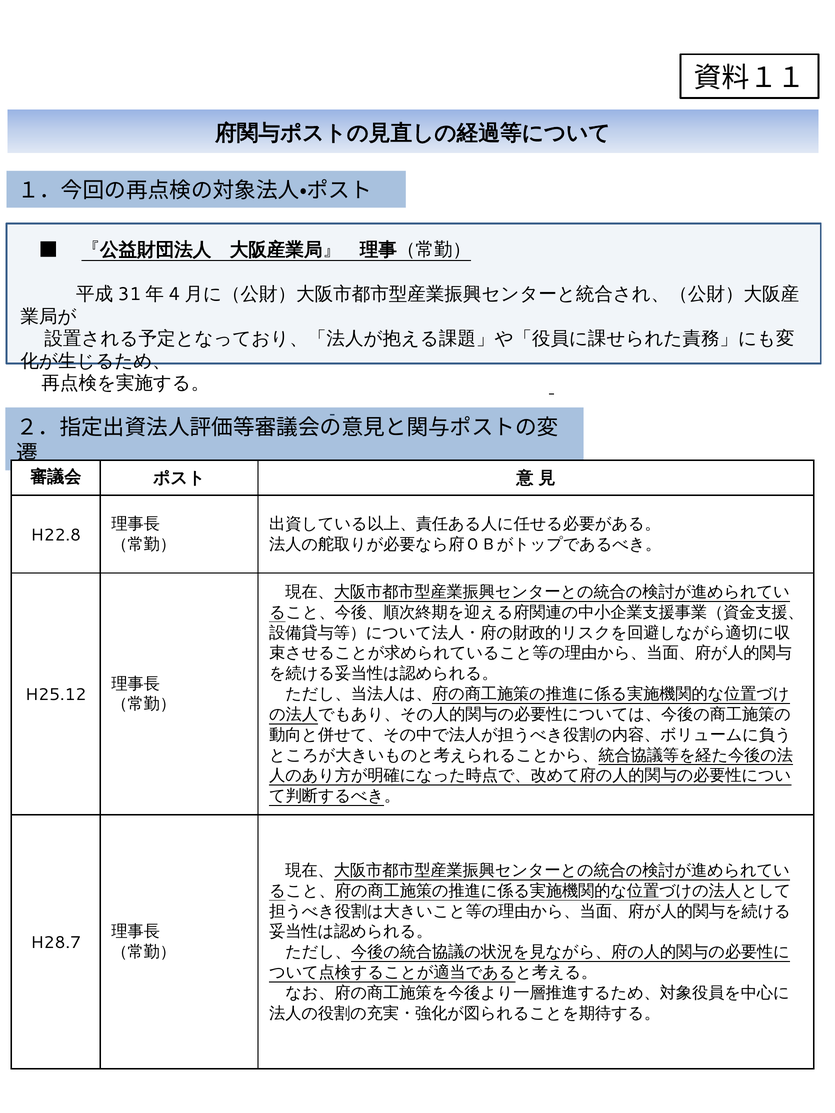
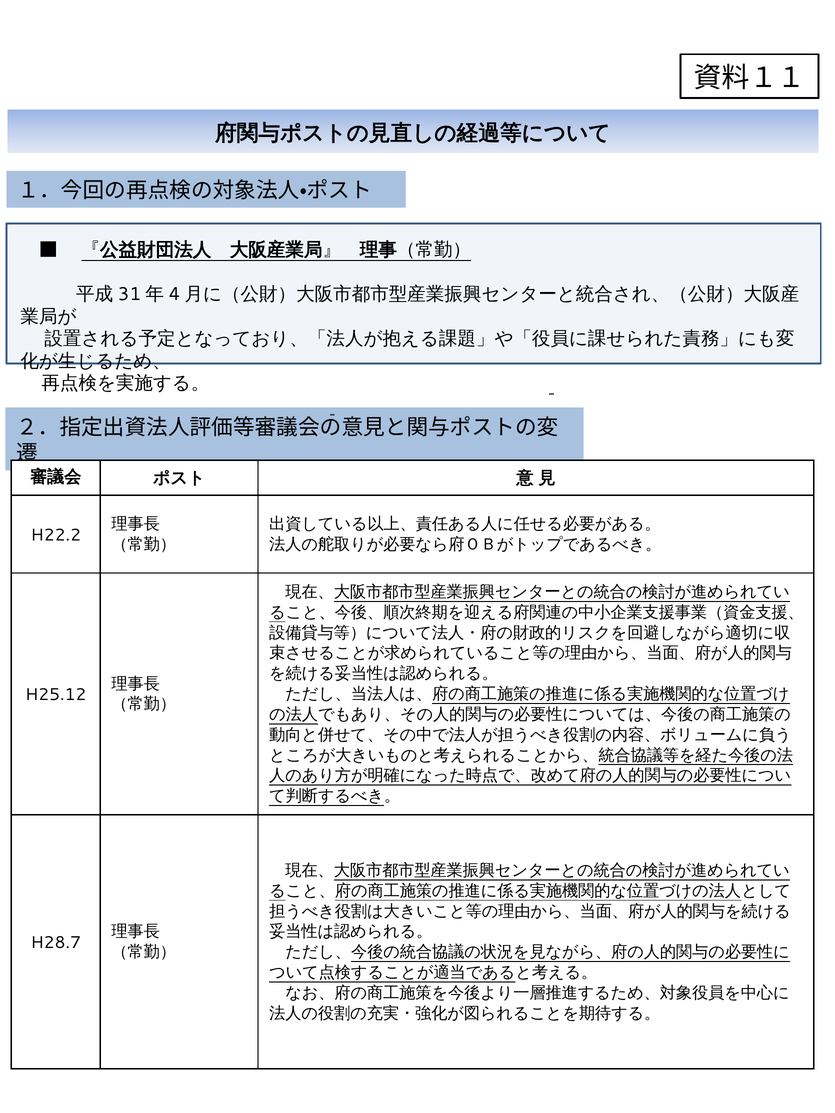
H22.8: H22.8 -> H22.2 (56, 535)
